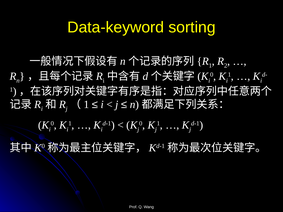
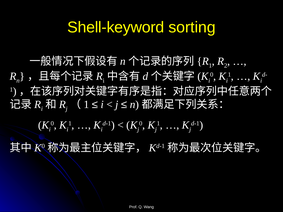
Data-keyword: Data-keyword -> Shell-keyword (116, 27)
